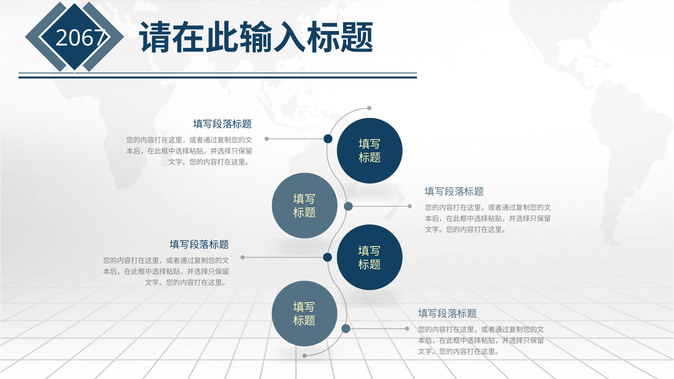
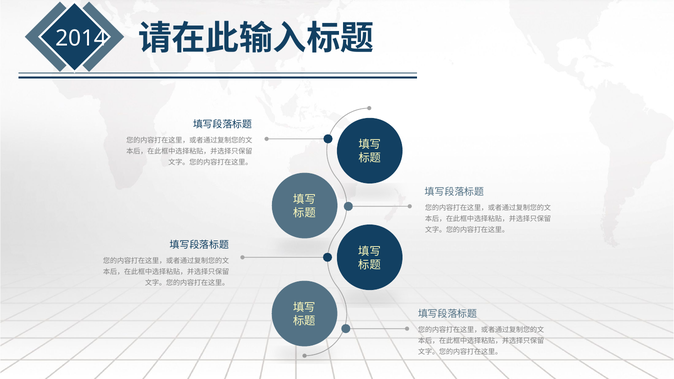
2067: 2067 -> 2014 (81, 38)
